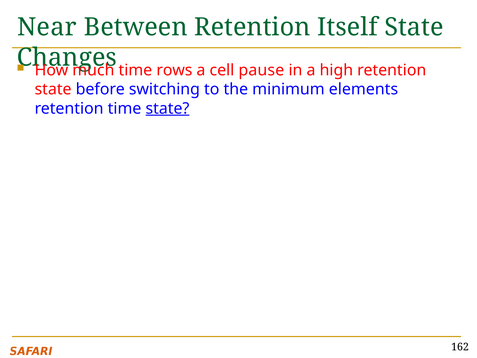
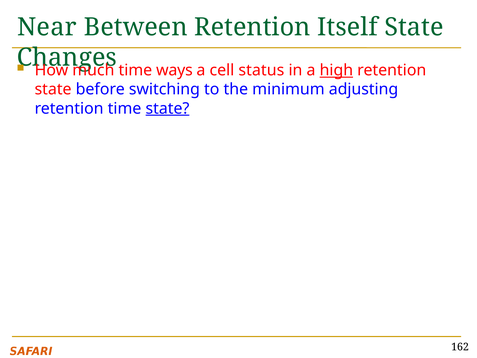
rows: rows -> ways (174, 70)
pause: pause -> status (261, 70)
high underline: none -> present (336, 70)
elements: elements -> adjusting (363, 89)
